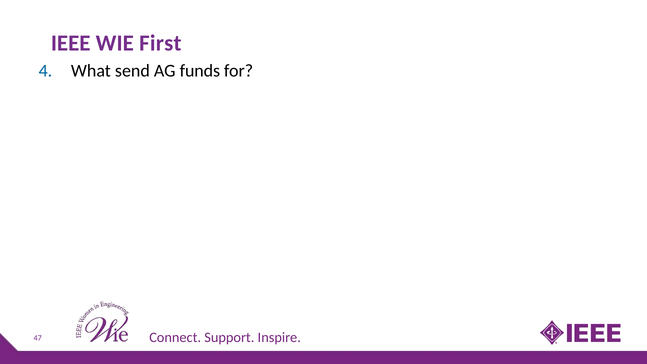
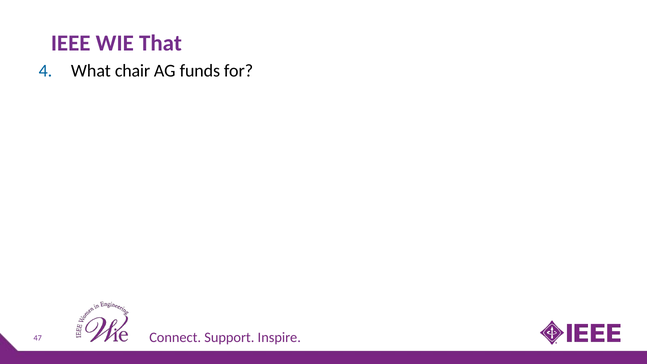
First: First -> That (160, 43)
send: send -> chair (133, 71)
